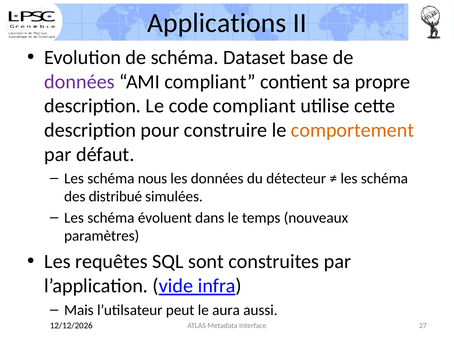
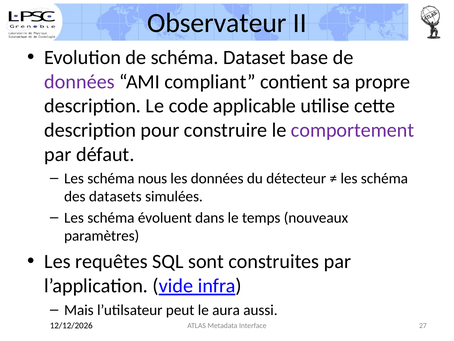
Applications: Applications -> Observateur (217, 23)
code compliant: compliant -> applicable (254, 106)
comportement colour: orange -> purple (353, 130)
distribué: distribué -> datasets (115, 196)
